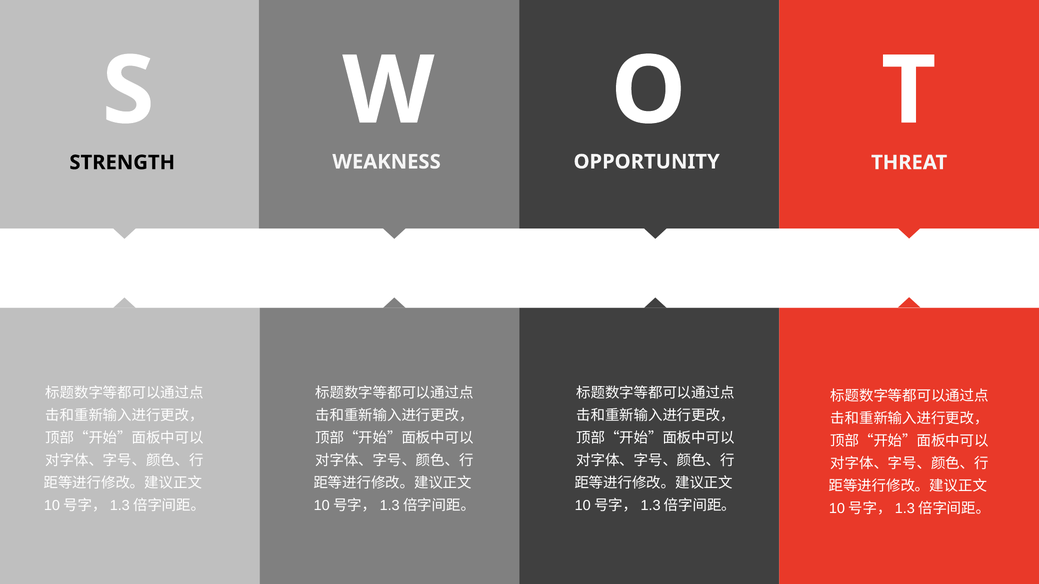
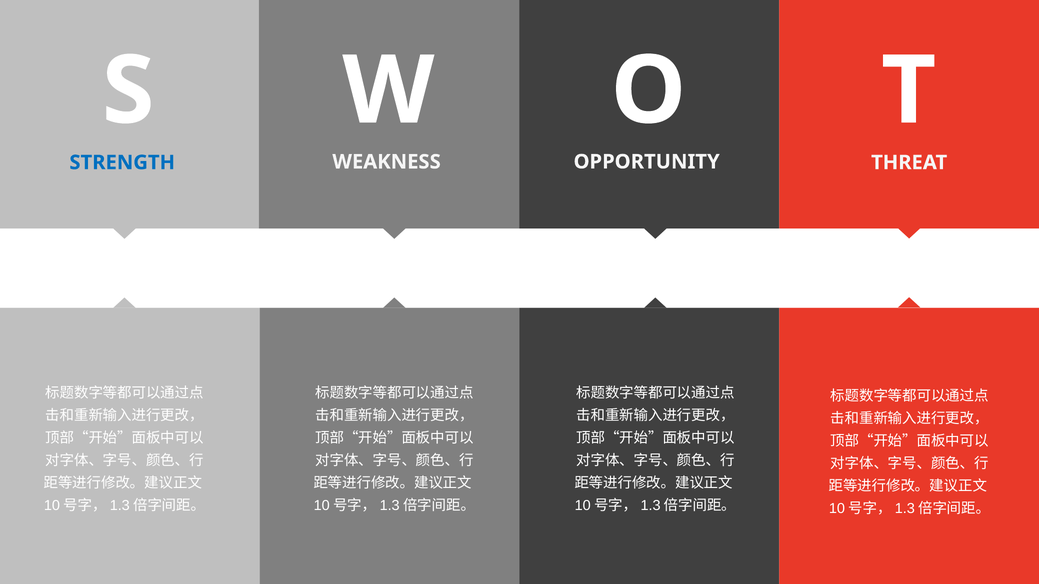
STRENGTH colour: black -> blue (122, 163)
